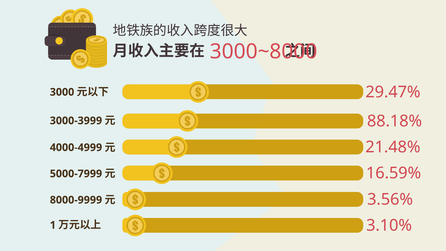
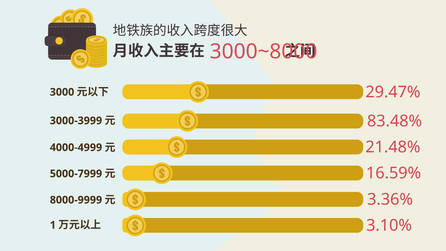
88.18%: 88.18% -> 83.48% (395, 121)
3.56%: 3.56% -> 3.36% (390, 199)
